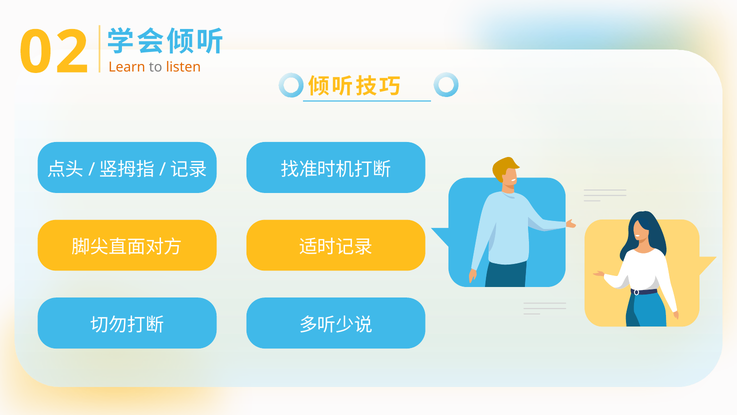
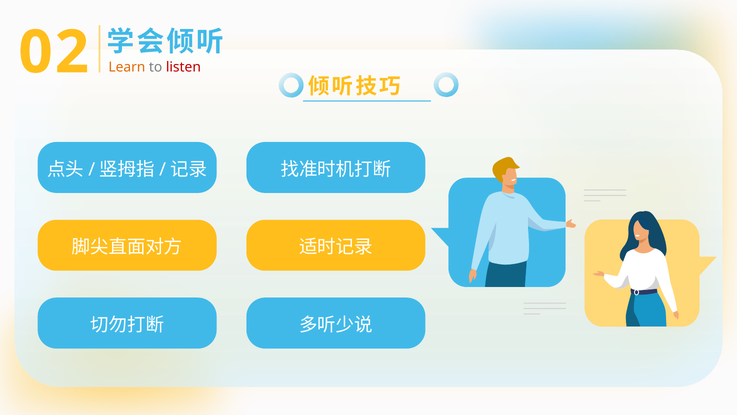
listen colour: orange -> red (183, 67)
